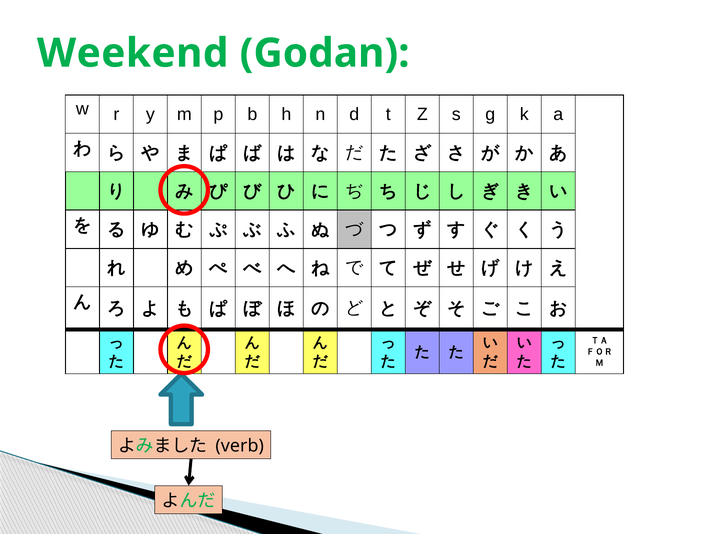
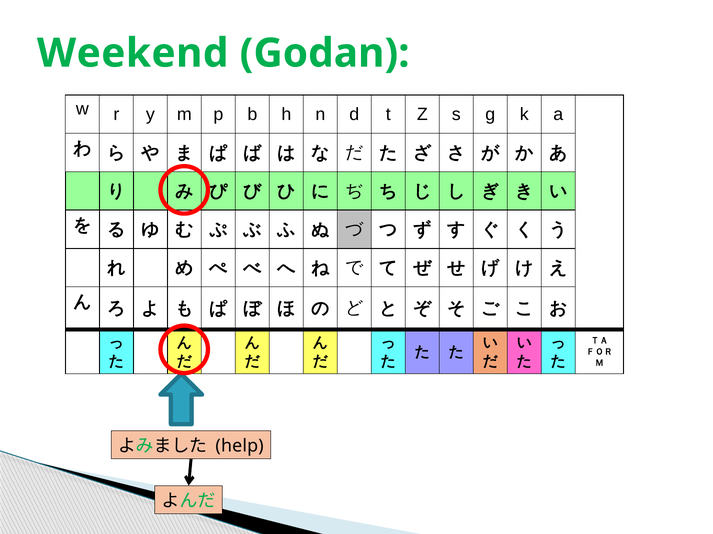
verb: verb -> help (240, 447)
